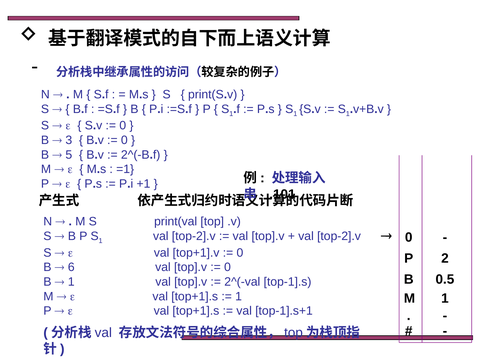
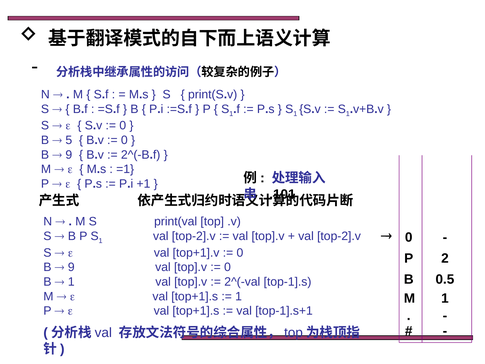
3: 3 -> 5 (69, 140)
5: 5 -> 9 (69, 155)
6: 6 -> 9 (71, 267)
